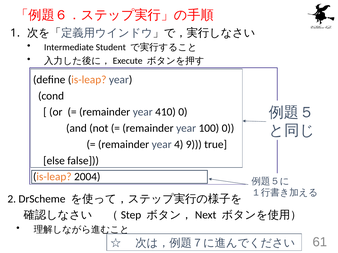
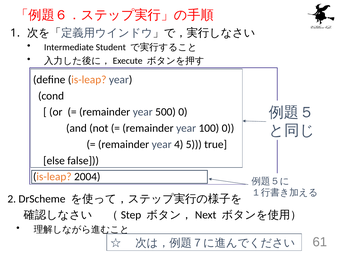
410: 410 -> 500 (166, 112)
9: 9 -> 5 (194, 145)
